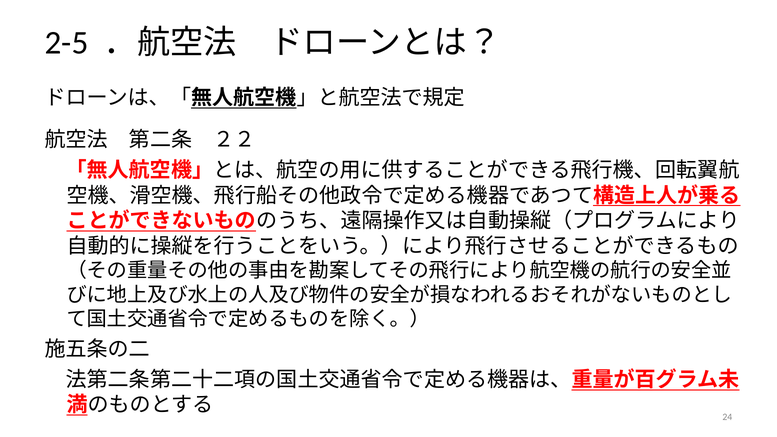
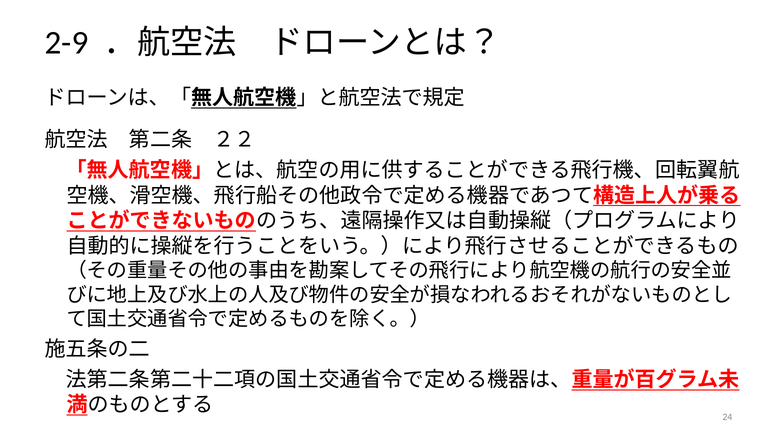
2-5: 2-5 -> 2-9 (67, 43)
